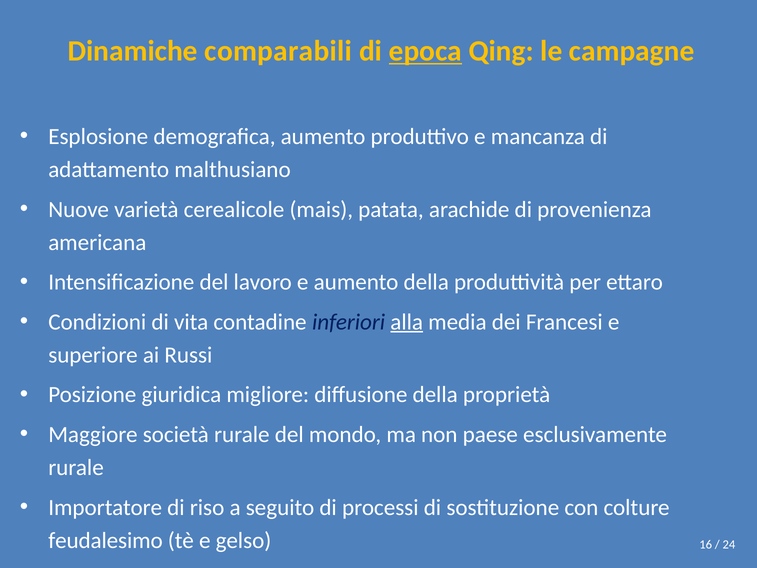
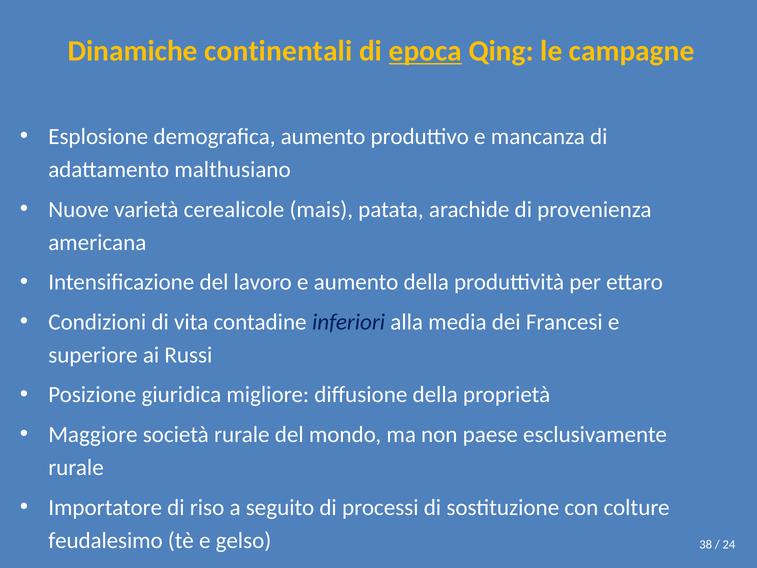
comparabili: comparabili -> continentali (278, 51)
alla underline: present -> none (407, 322)
16: 16 -> 38 (706, 544)
